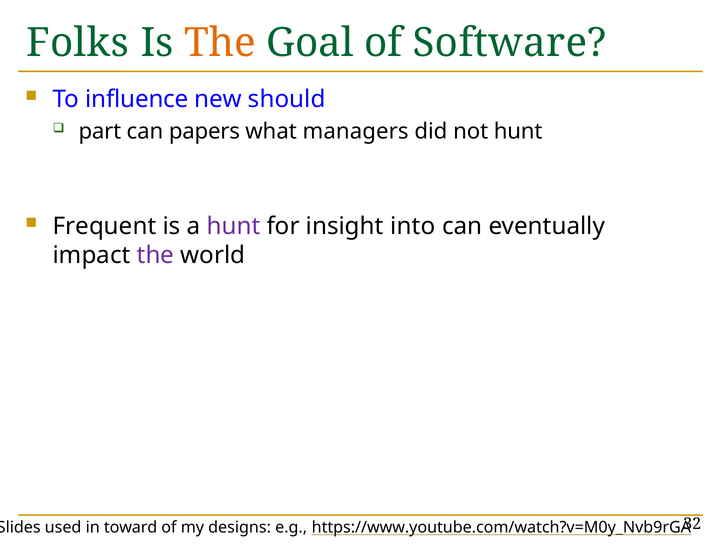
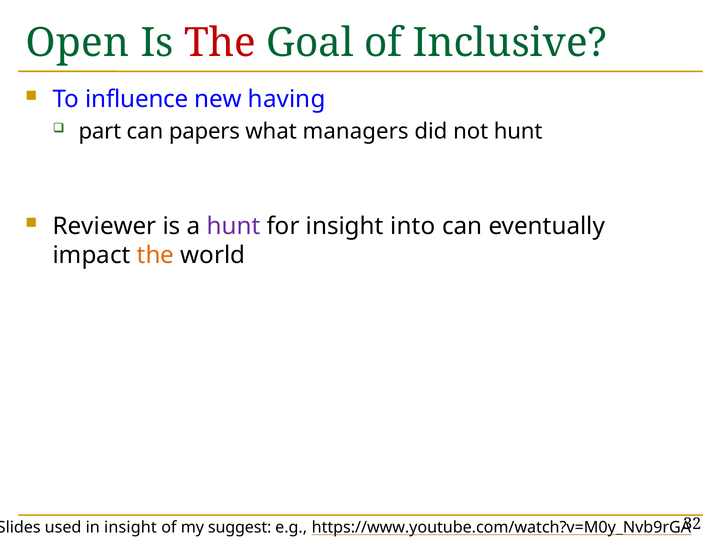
Folks: Folks -> Open (78, 43)
The colour: orange -> red (220, 43)
Software: Software -> Inclusive (510, 43)
should: should -> having (287, 99)
Frequent: Frequent -> Reviewer (105, 226)
the colour: purple -> orange (155, 255)
in toward: toward -> insight (130, 528)
designs: designs -> suggest (240, 528)
